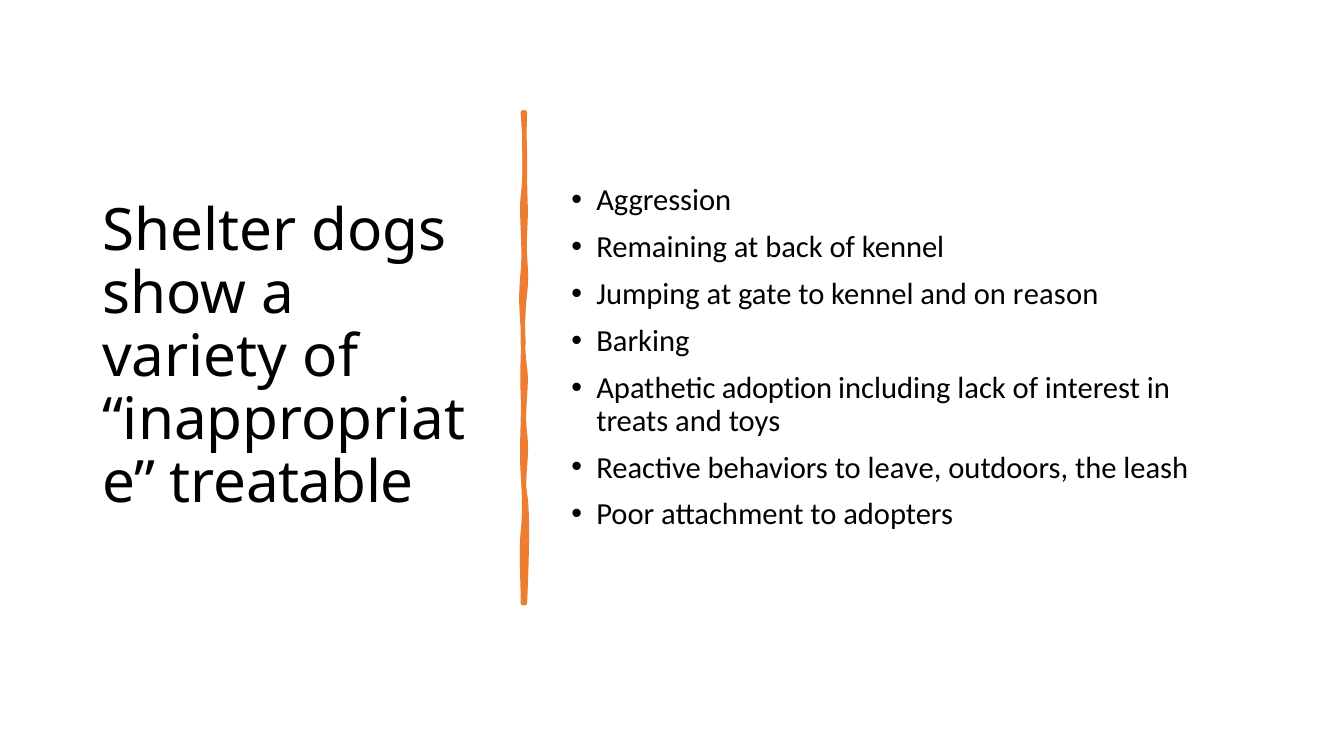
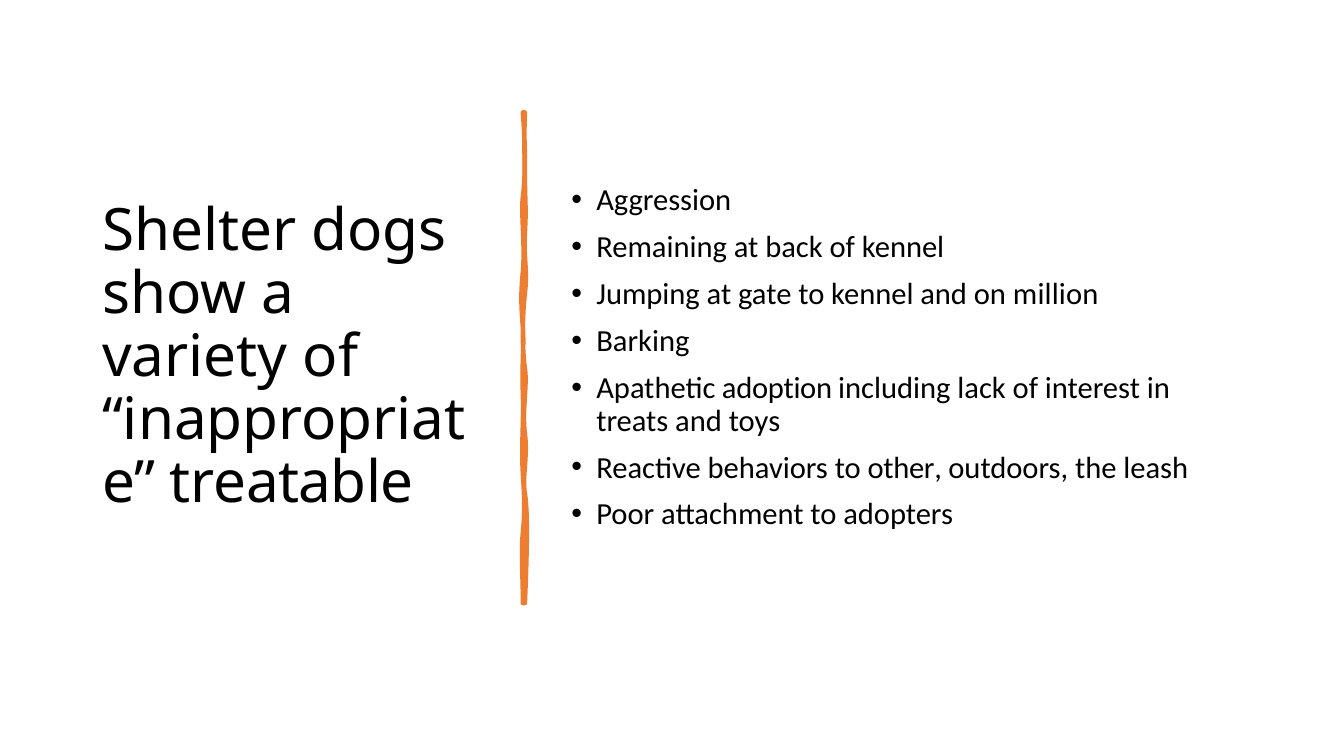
reason: reason -> million (1056, 294)
leave: leave -> other (905, 468)
